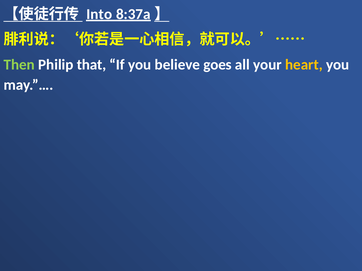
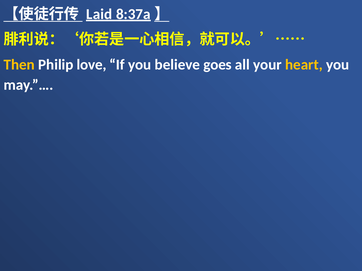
Into: Into -> Laid (99, 14)
Then colour: light green -> yellow (19, 65)
that: that -> love (92, 65)
